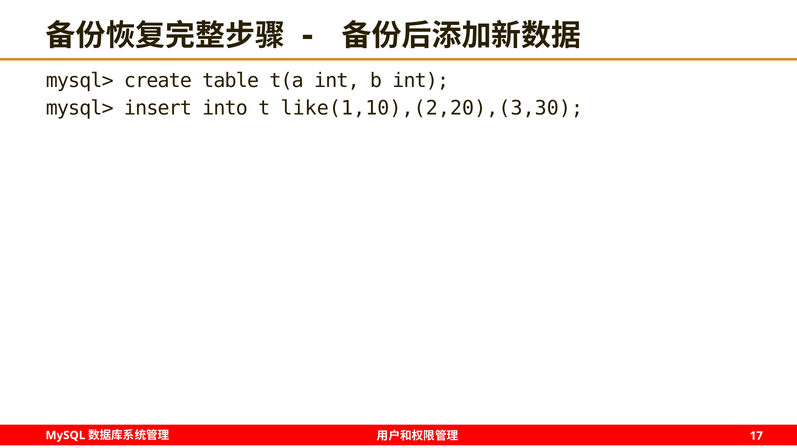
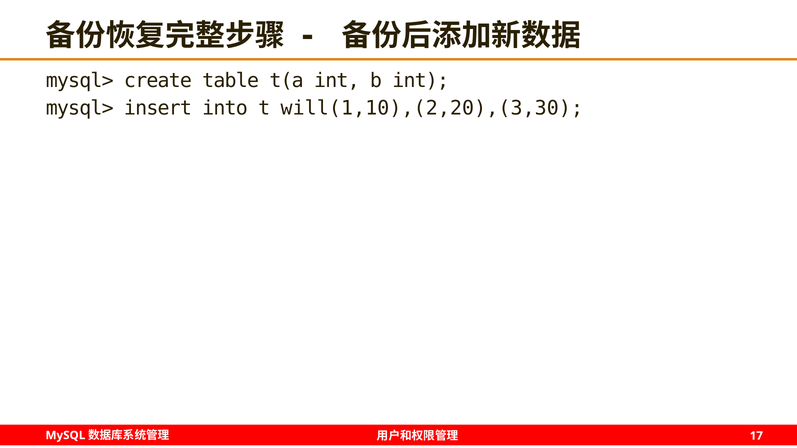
like(1,10),(2,20),(3,30: like(1,10),(2,20),(3,30 -> will(1,10),(2,20),(3,30 (432, 108)
